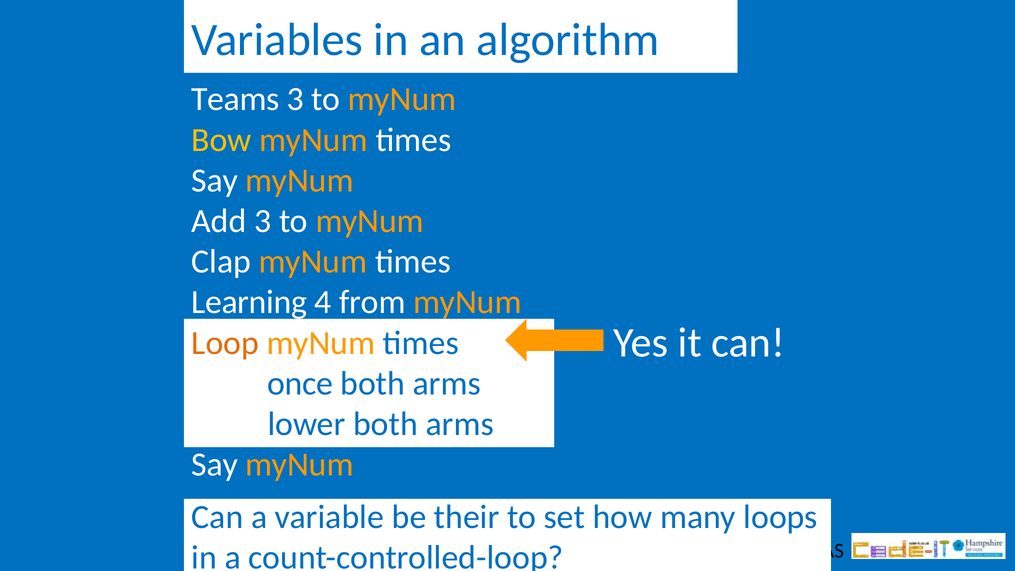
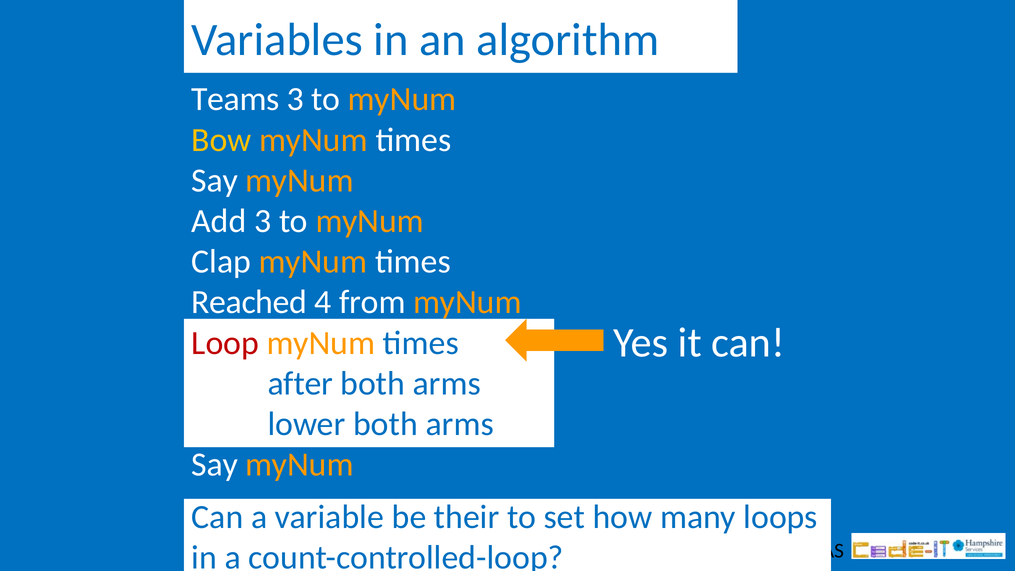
Learning: Learning -> Reached (249, 302)
Loop colour: orange -> red (225, 343)
once: once -> after (300, 383)
